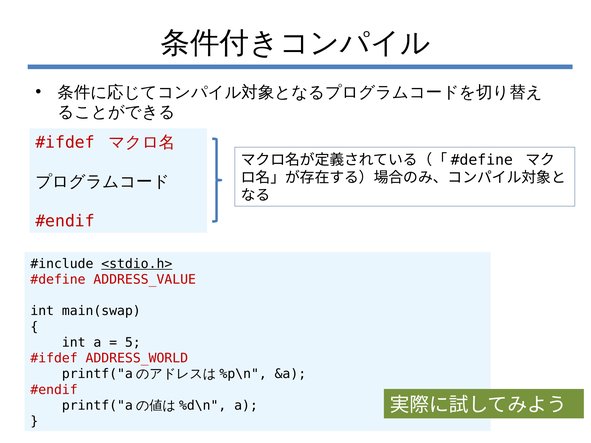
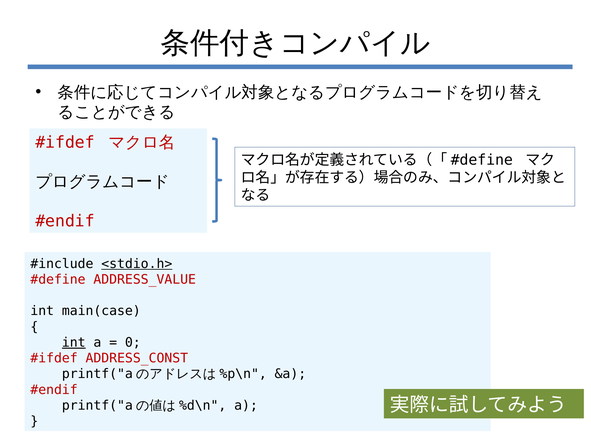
main(swap: main(swap -> main(case (101, 311)
int underline: none -> present (74, 343)
5: 5 -> 0 (133, 343)
ADDRESS_WORLD: ADDRESS_WORLD -> ADDRESS_CONST (137, 358)
